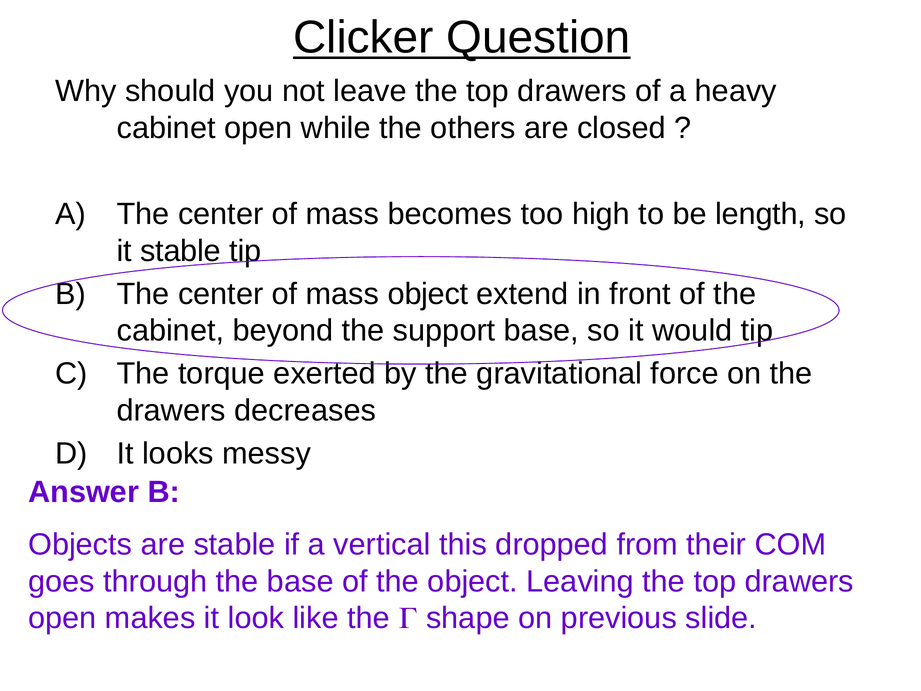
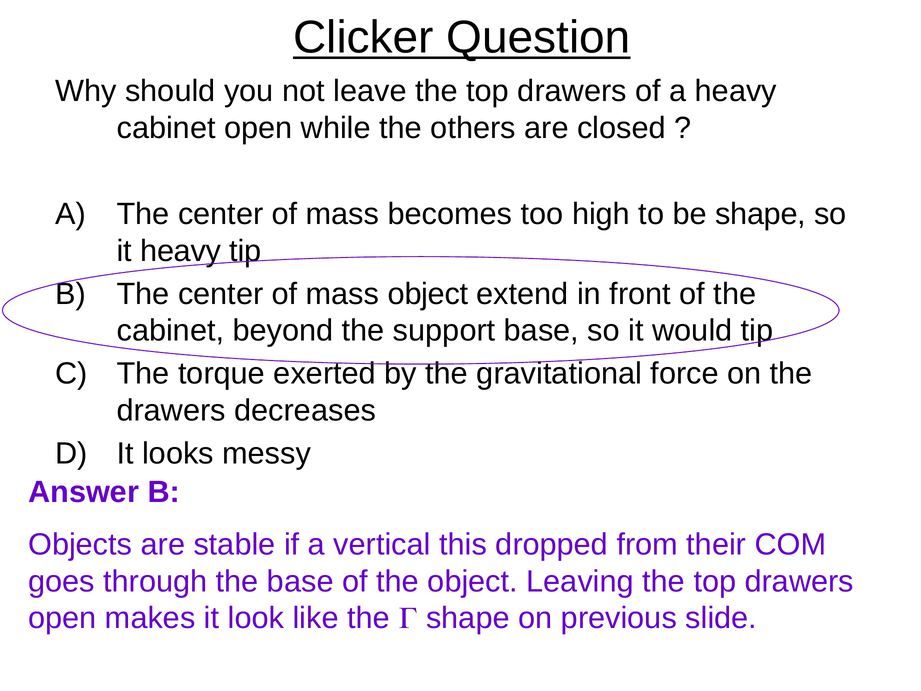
be length: length -> shape (761, 214)
it stable: stable -> heavy (181, 251)
